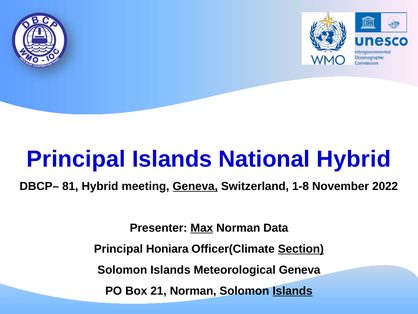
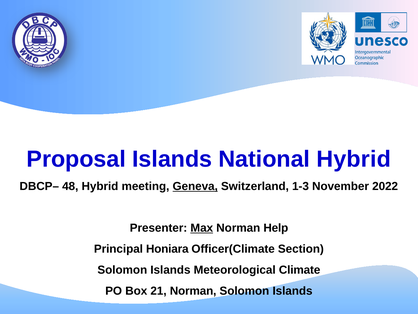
Principal: Principal -> Proposal (76, 159)
81: 81 -> 48 (70, 186)
1-8: 1-8 -> 1-3 (301, 186)
Data: Data -> Help (276, 228)
Section underline: present -> none (301, 249)
Meteorological Geneva: Geneva -> Climate (300, 270)
Islands underline: present -> none (293, 290)
